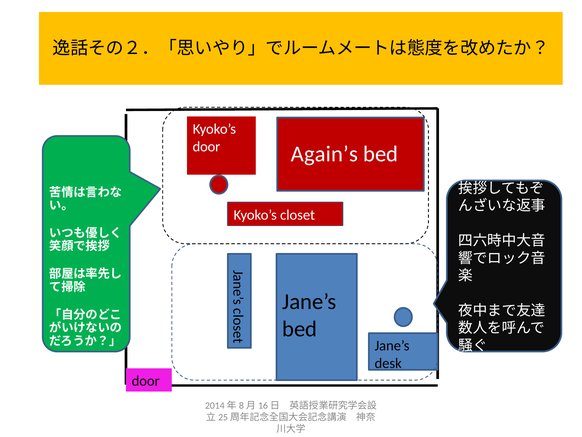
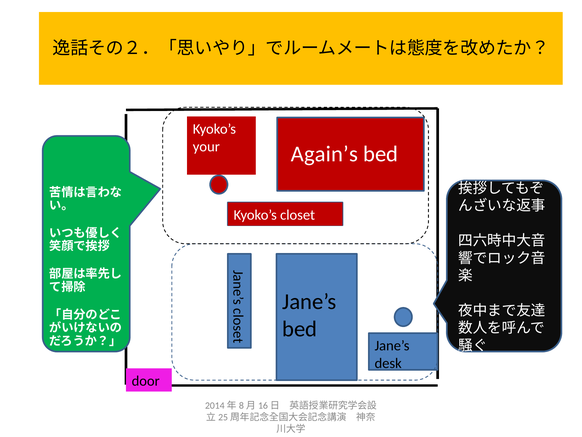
door: door -> your (206, 146)
